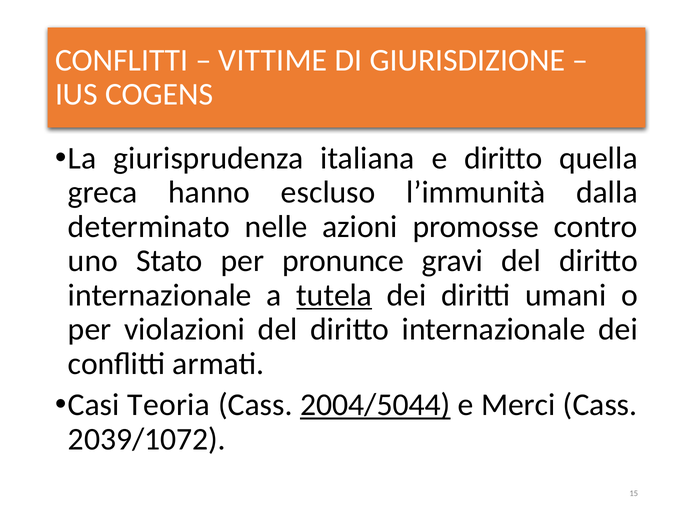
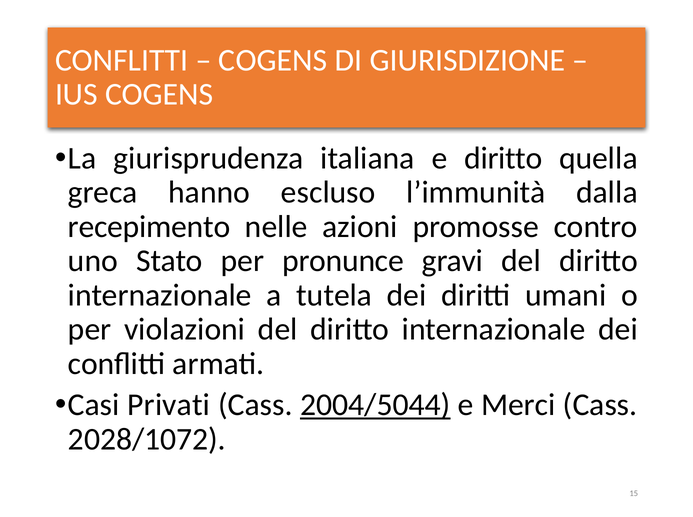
VITTIME: VITTIME -> COGENS (273, 60)
determinato: determinato -> recepimento (149, 227)
tutela underline: present -> none (334, 296)
Teoria: Teoria -> Privati (169, 406)
2039/1072: 2039/1072 -> 2028/1072 (147, 440)
